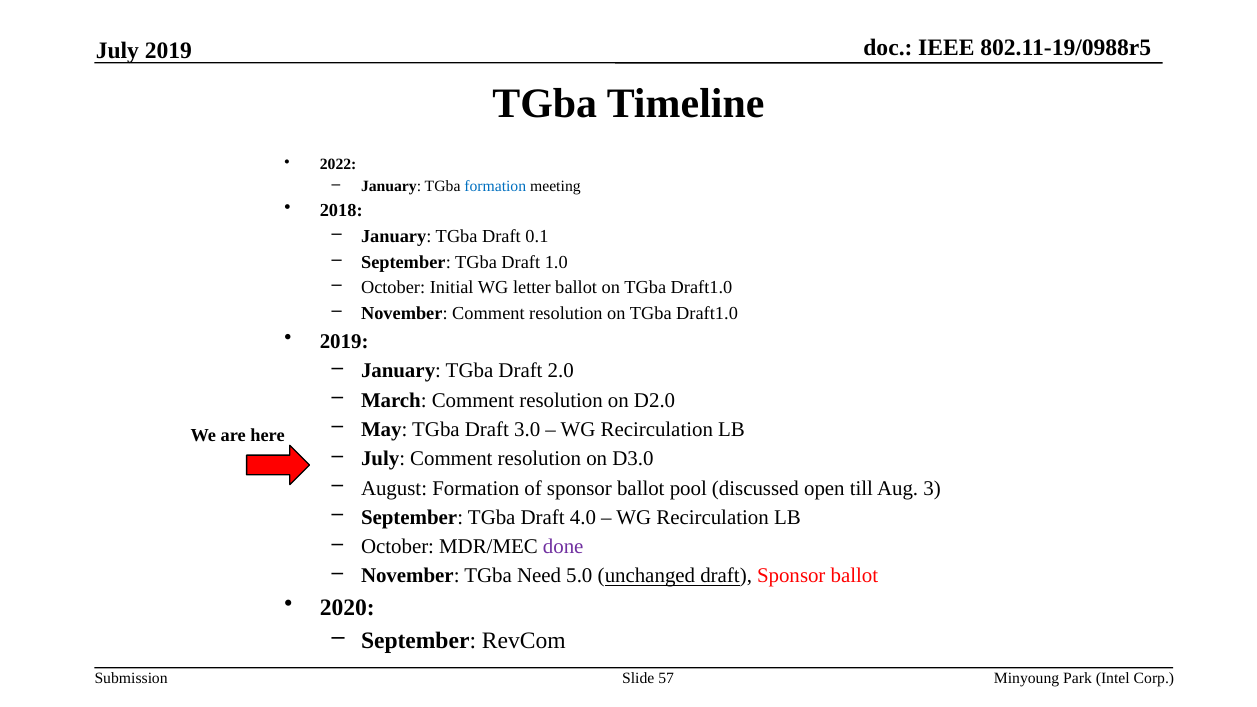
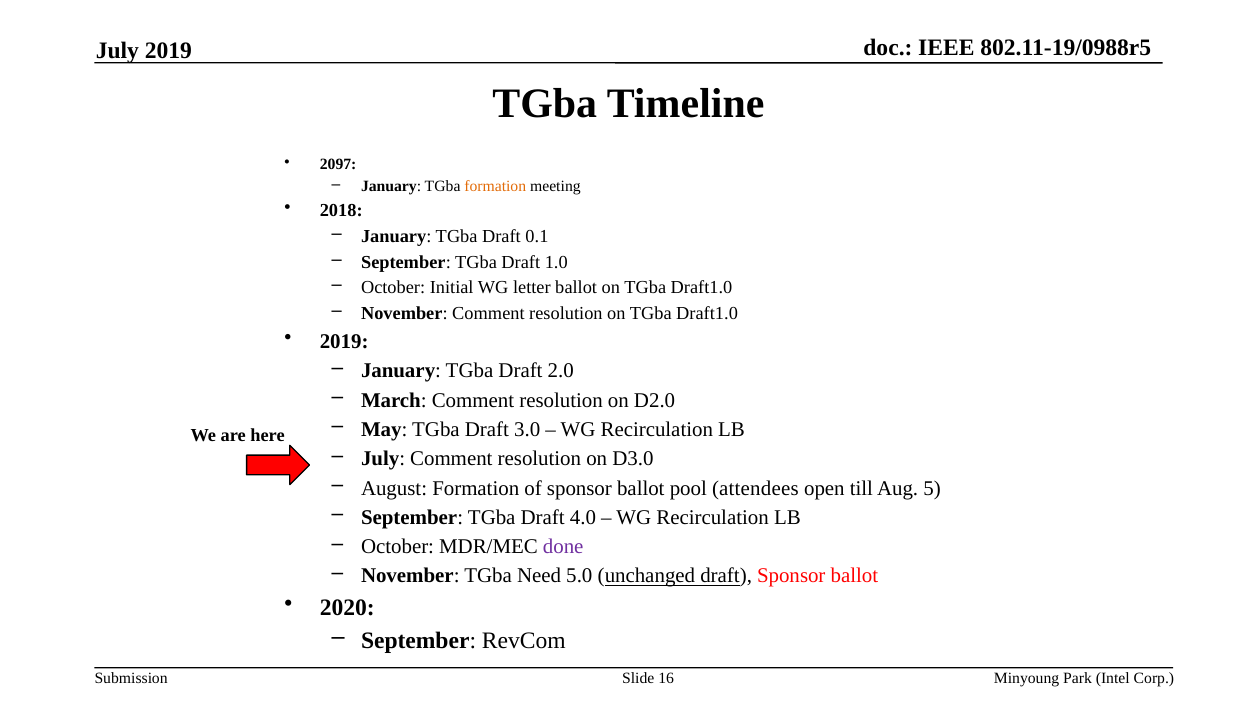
2022: 2022 -> 2097 (338, 165)
formation colour: blue -> orange (495, 187)
discussed: discussed -> attendees (755, 488)
3: 3 -> 5 (932, 488)
57: 57 -> 16 (666, 678)
